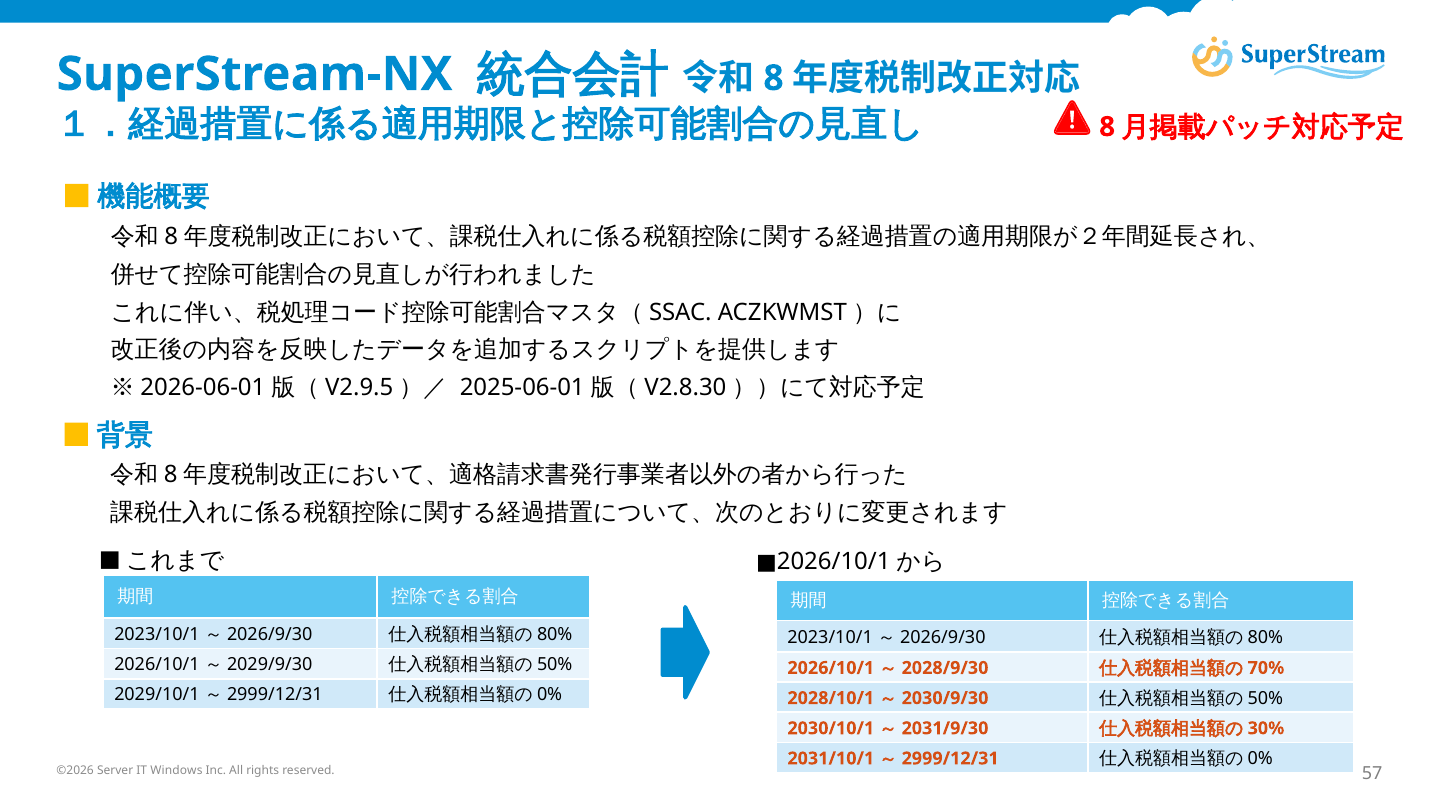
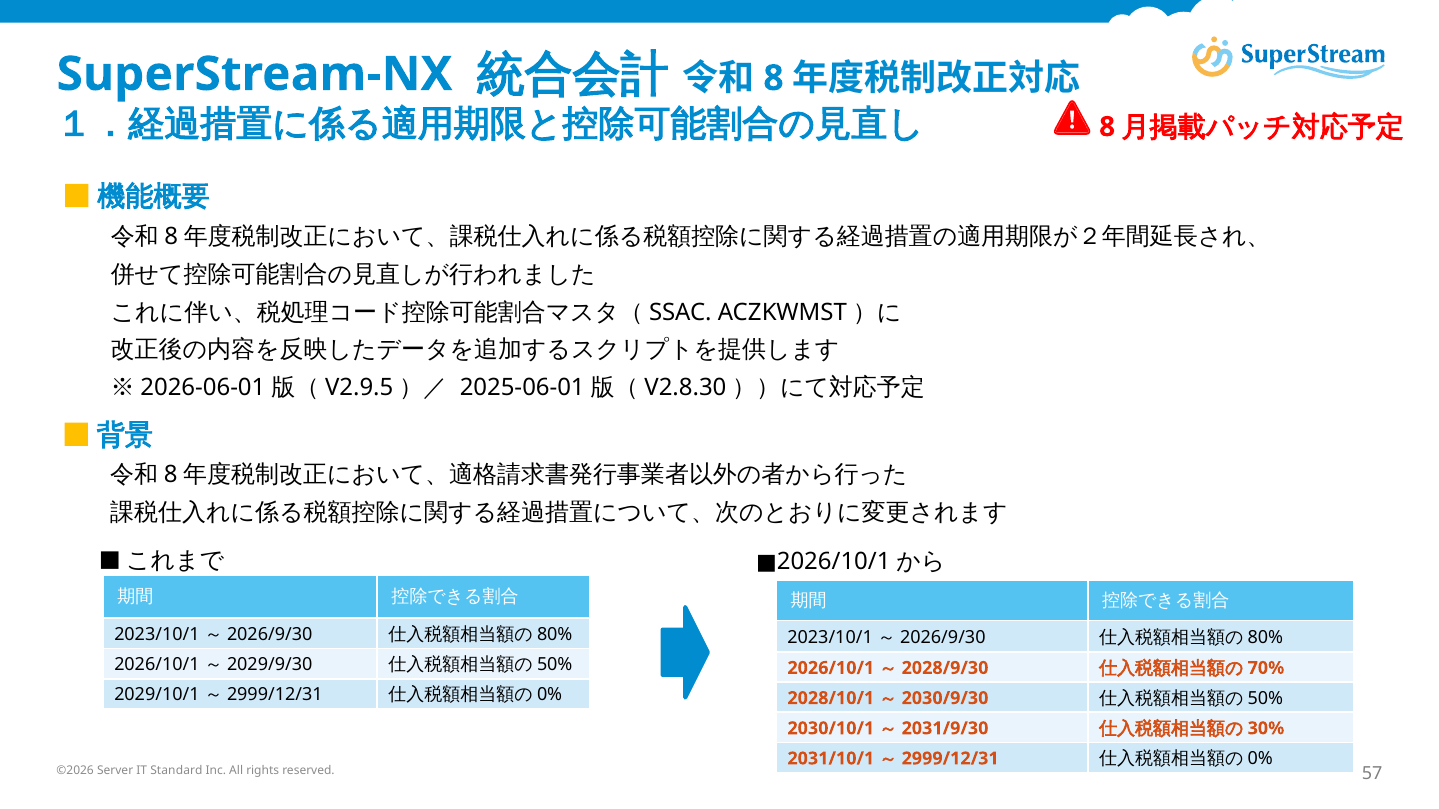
Windows: Windows -> Standard (176, 771)
